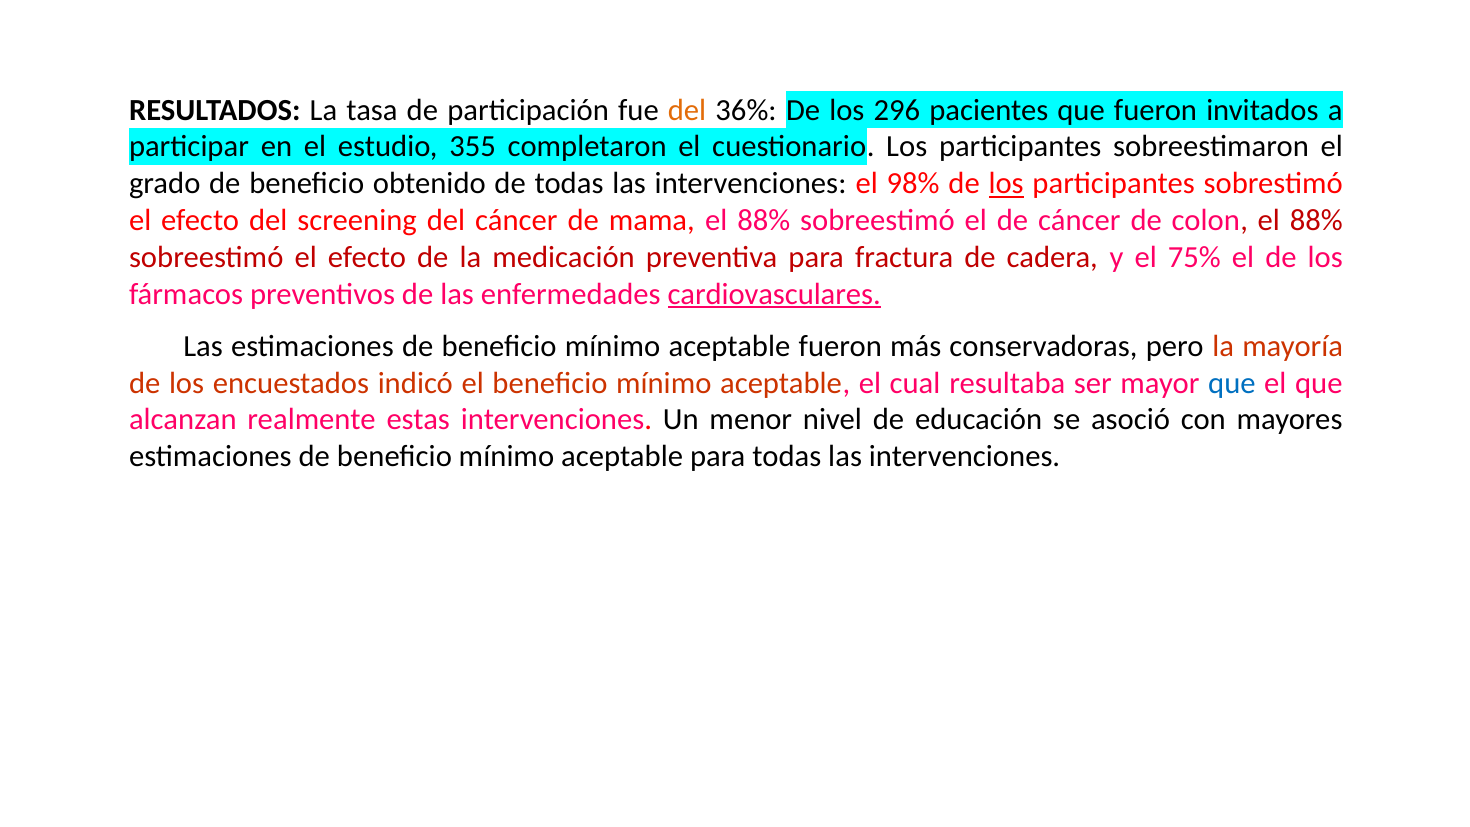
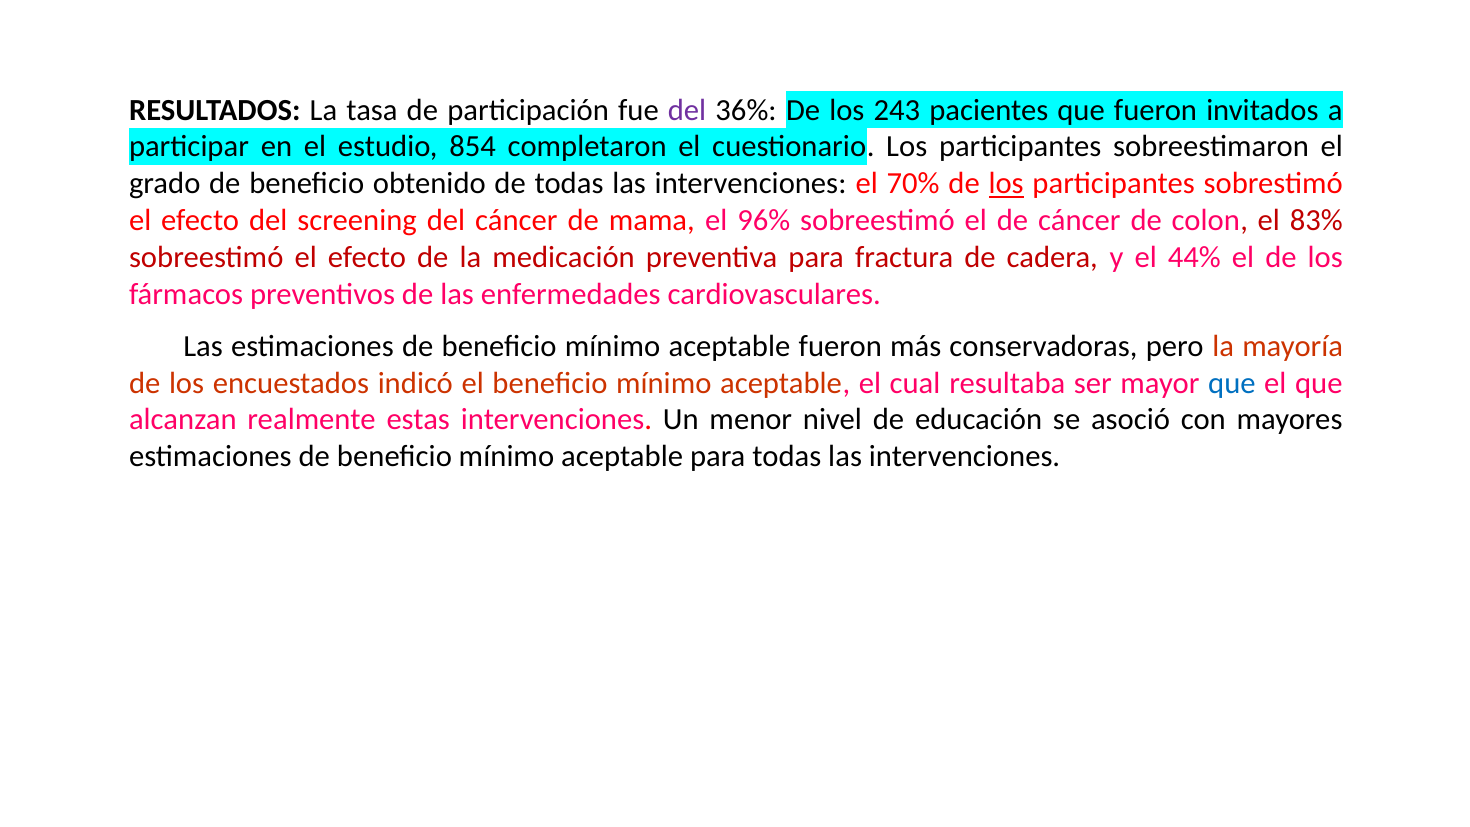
del colour: orange -> purple (687, 110)
296: 296 -> 243 (897, 110)
355: 355 -> 854 (473, 147)
98%: 98% -> 70% (913, 184)
mama el 88%: 88% -> 96% (764, 220)
colon el 88%: 88% -> 83% (1316, 220)
75%: 75% -> 44% (1194, 257)
cardiovasculares underline: present -> none (774, 294)
